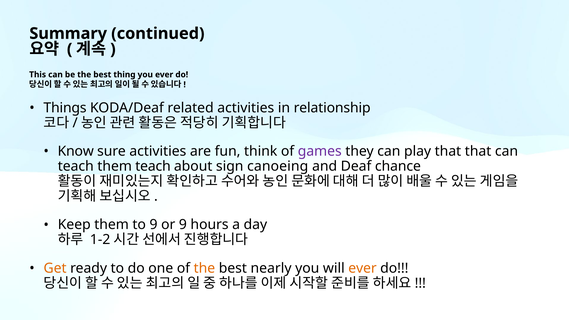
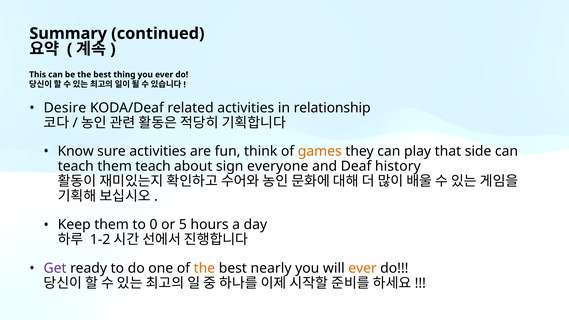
Things: Things -> Desire (65, 108)
games colour: purple -> orange (320, 151)
that that: that -> side (478, 151)
canoeing: canoeing -> everyone (278, 166)
chance: chance -> history (398, 166)
to 9: 9 -> 0 (153, 225)
or 9: 9 -> 5 (183, 225)
Get colour: orange -> purple (55, 268)
